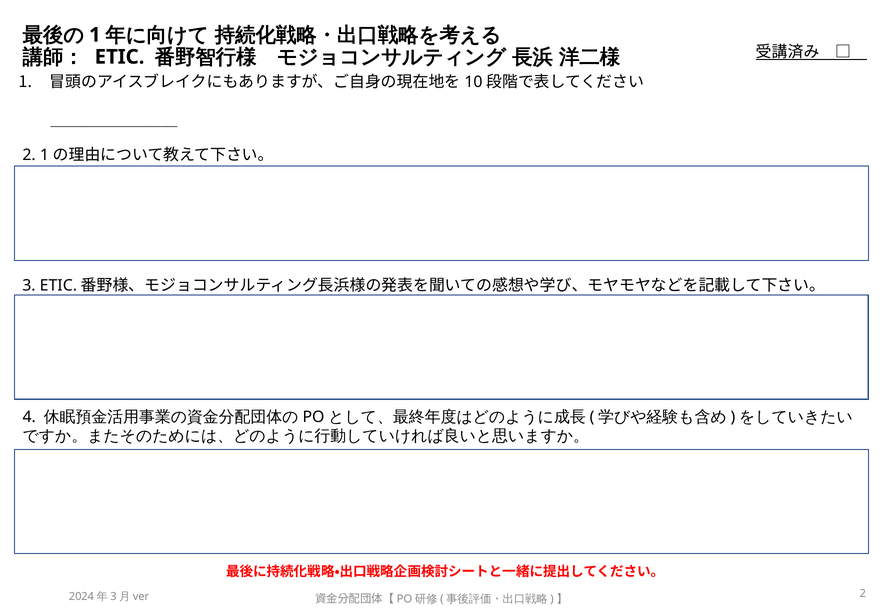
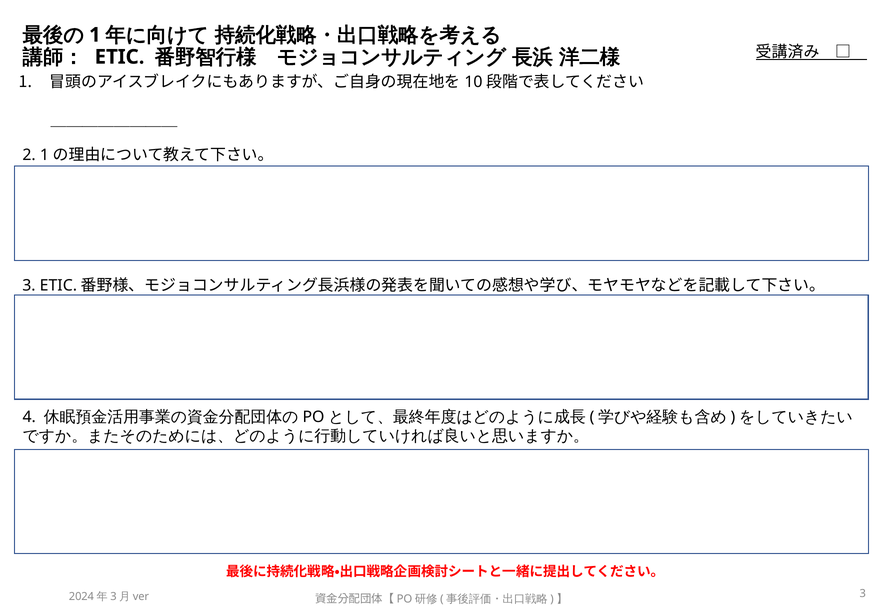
2: 2 -> 3 (863, 593)
